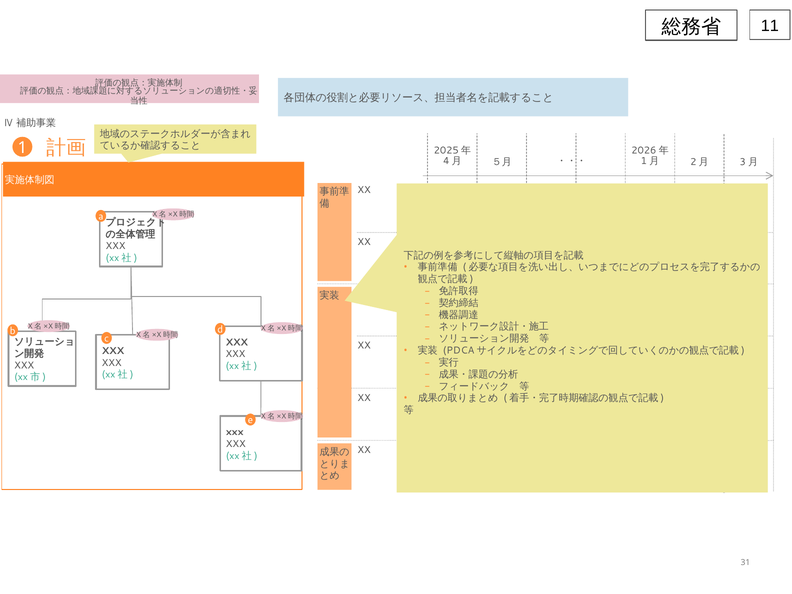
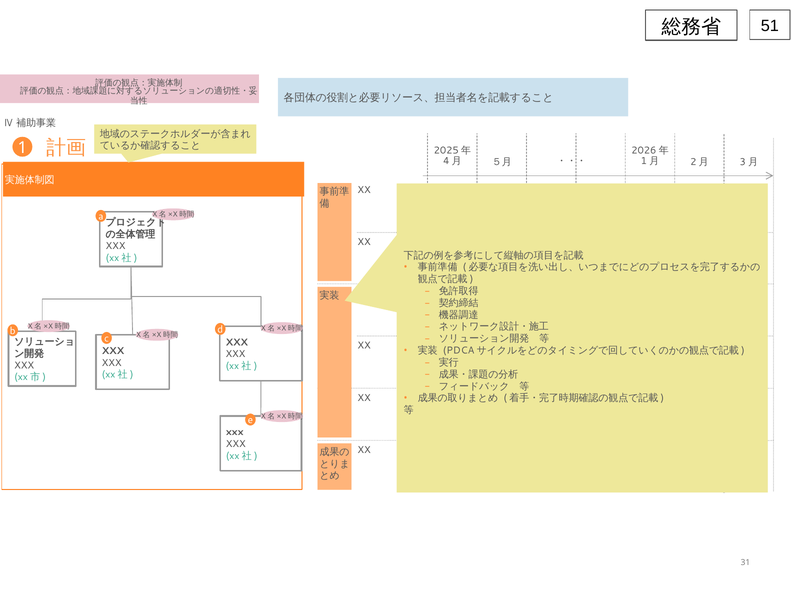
11: 11 -> 51 (770, 26)
